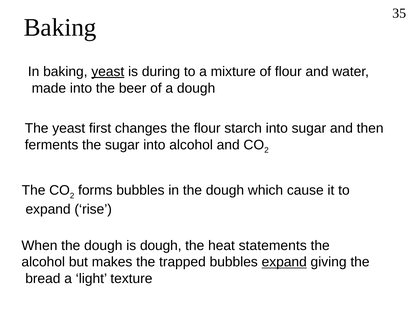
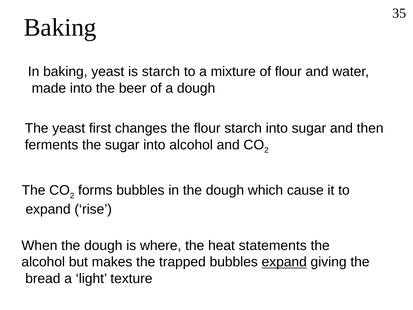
yeast underline: present -> none (108, 72)
is during: during -> starch (161, 72)
is dough: dough -> where (161, 245)
